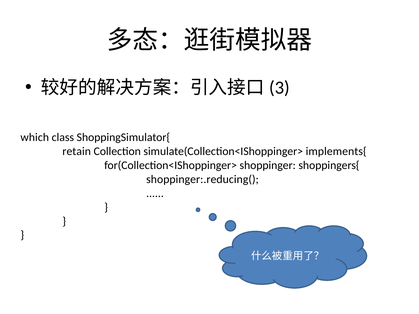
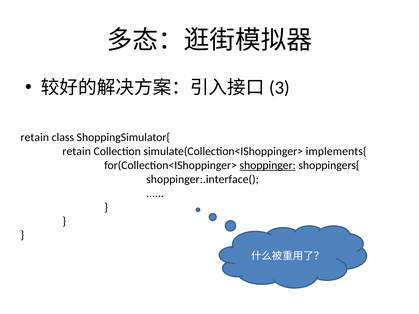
which: which -> retain (35, 138)
shoppinger underline: none -> present (268, 165)
shoppinger:.reducing(: shoppinger:.reducing( -> shoppinger:.interface( (202, 179)
